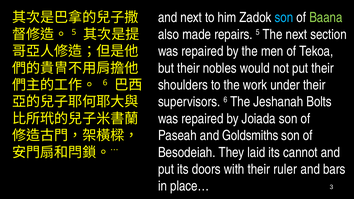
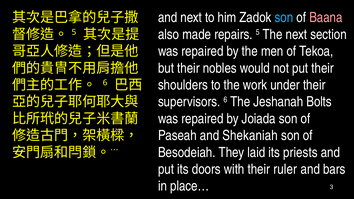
Baana colour: light green -> pink (326, 18)
Goldsmiths: Goldsmiths -> Shekaniah (250, 136)
cannot: cannot -> priests (300, 152)
